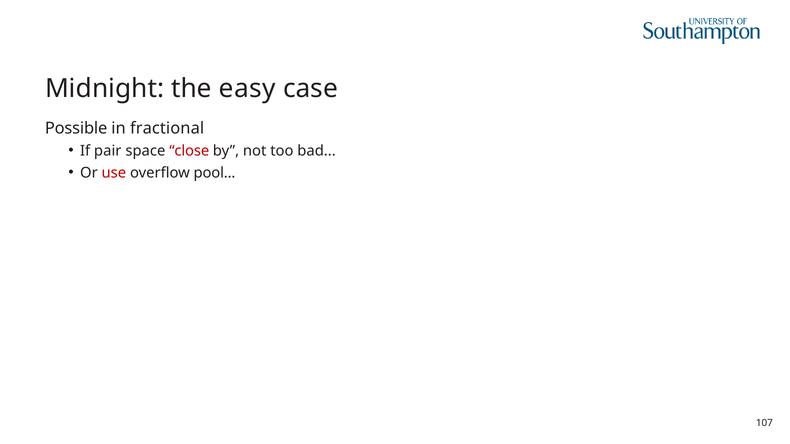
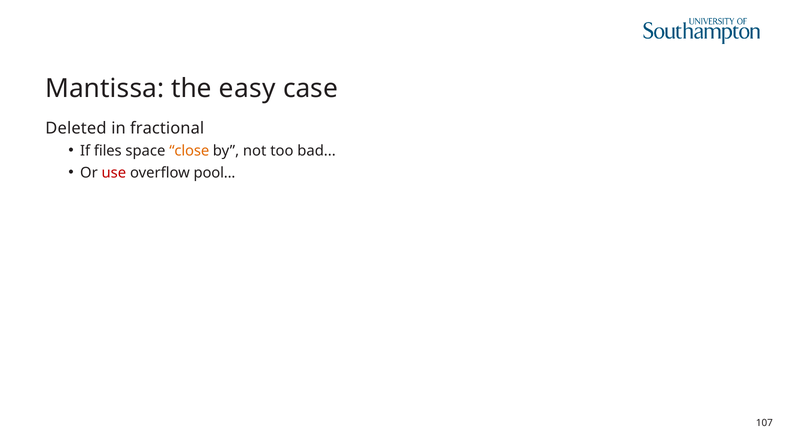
Midnight: Midnight -> Mantissa (105, 89)
Possible: Possible -> Deleted (76, 128)
pair: pair -> files (108, 151)
close colour: red -> orange (189, 151)
